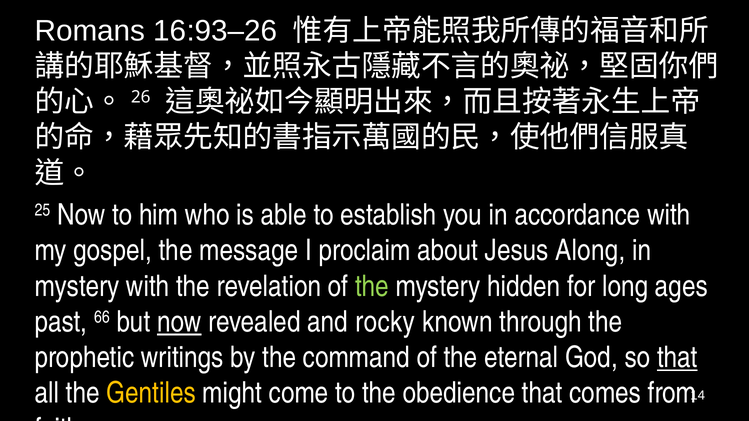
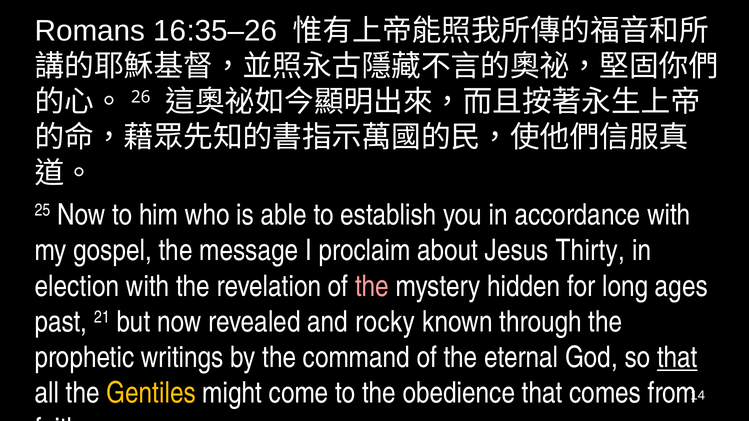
16:93–26: 16:93–26 -> 16:35–26 (215, 31)
Along: Along -> Thirty (590, 251)
mystery: mystery -> election (77, 286)
the colour: light green -> pink (372, 286)
66: 66 -> 21 (102, 317)
now underline: present -> none (179, 322)
